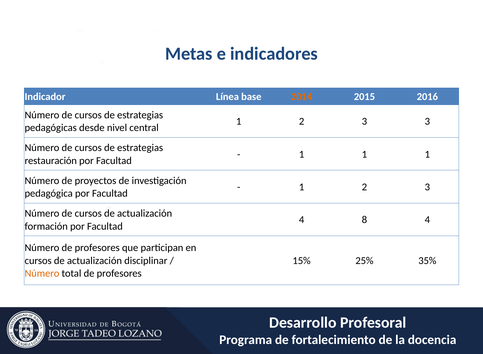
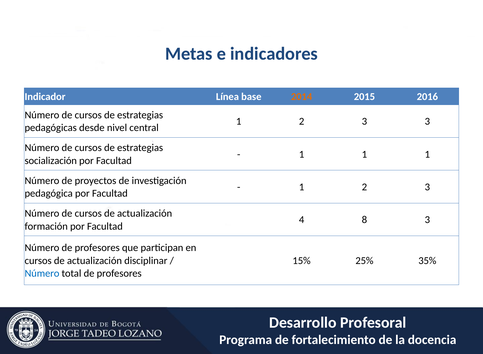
restauración: restauración -> socialización (51, 161)
8 4: 4 -> 3 (427, 220)
Número colour: orange -> blue (42, 273)
